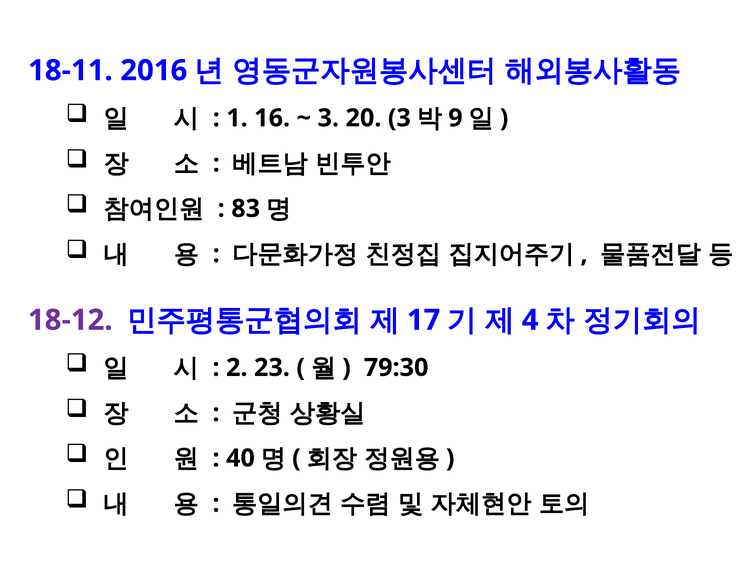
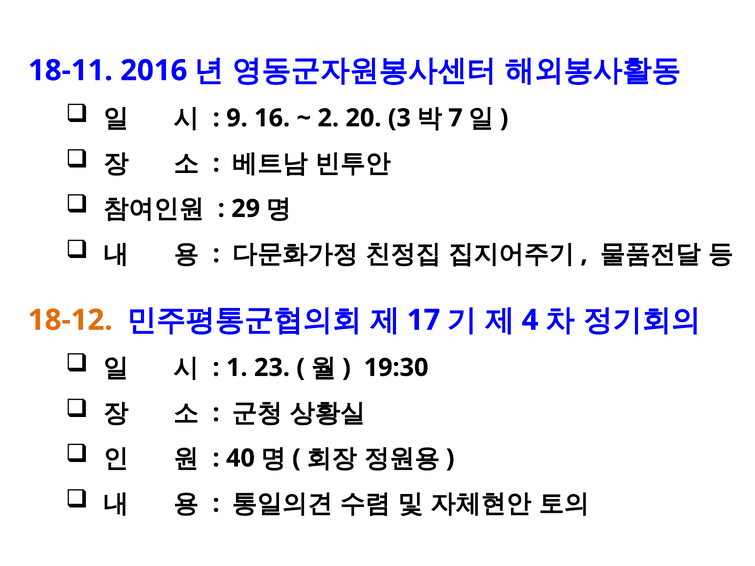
1: 1 -> 9 (237, 118)
3: 3 -> 2 (328, 118)
9: 9 -> 7 (455, 118)
83: 83 -> 29 (246, 209)
18-12 colour: purple -> orange (70, 320)
2: 2 -> 1 (237, 368)
79:30: 79:30 -> 19:30 (396, 368)
